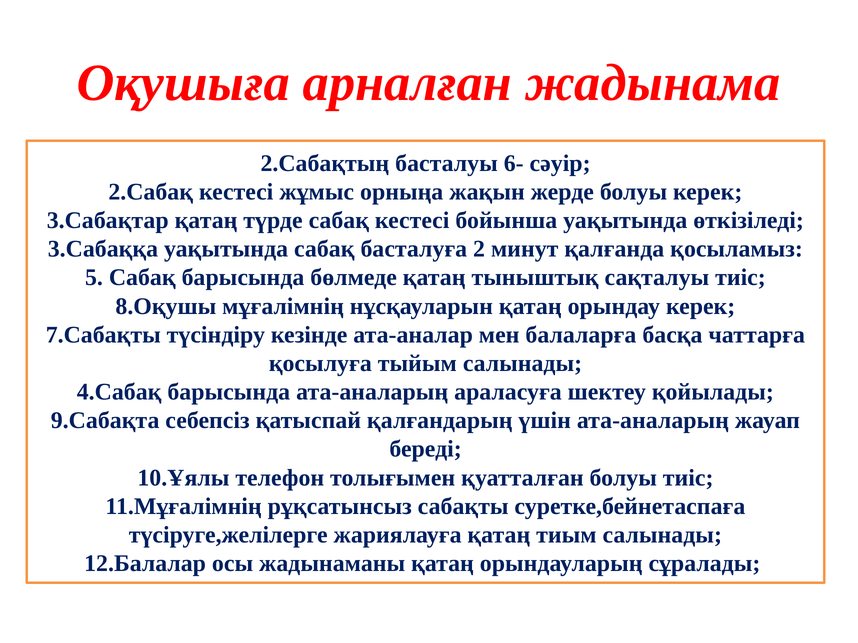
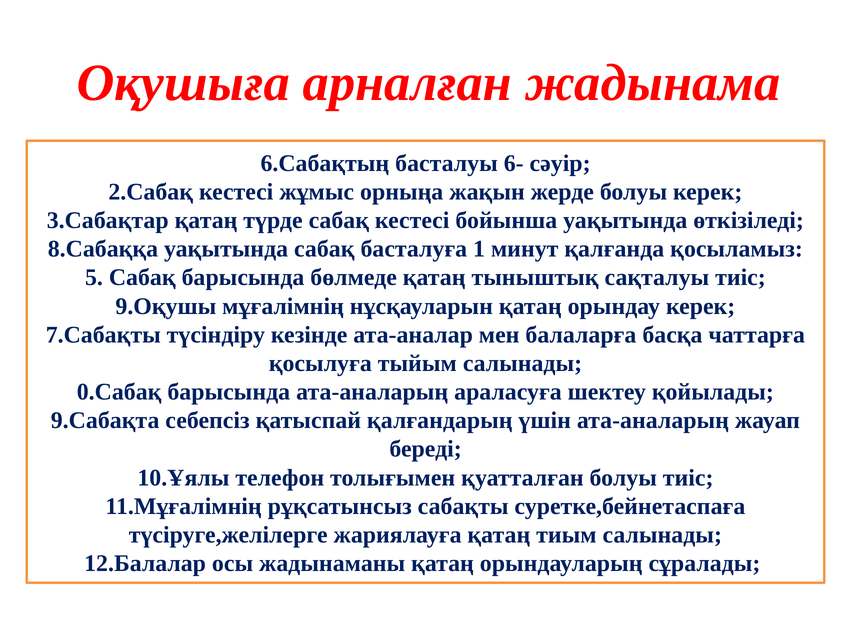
2.Сабақтың: 2.Сабақтың -> 6.Сабақтың (325, 163)
3.Сабаққа: 3.Сабаққа -> 8.Сабаққа (103, 249)
2: 2 -> 1 (479, 249)
8.Оқушы: 8.Оқушы -> 9.Оқушы (166, 306)
4.Сабақ: 4.Сабақ -> 0.Сабақ (119, 392)
